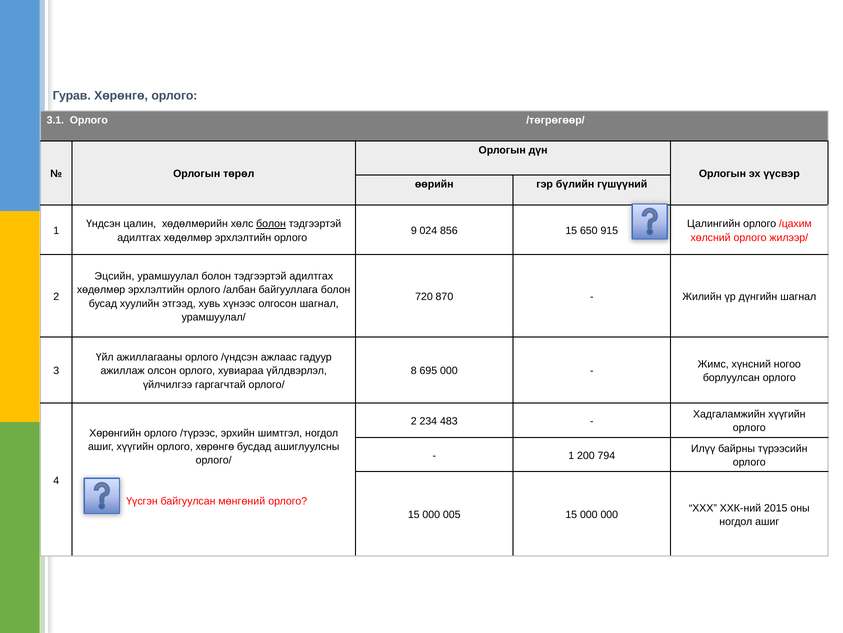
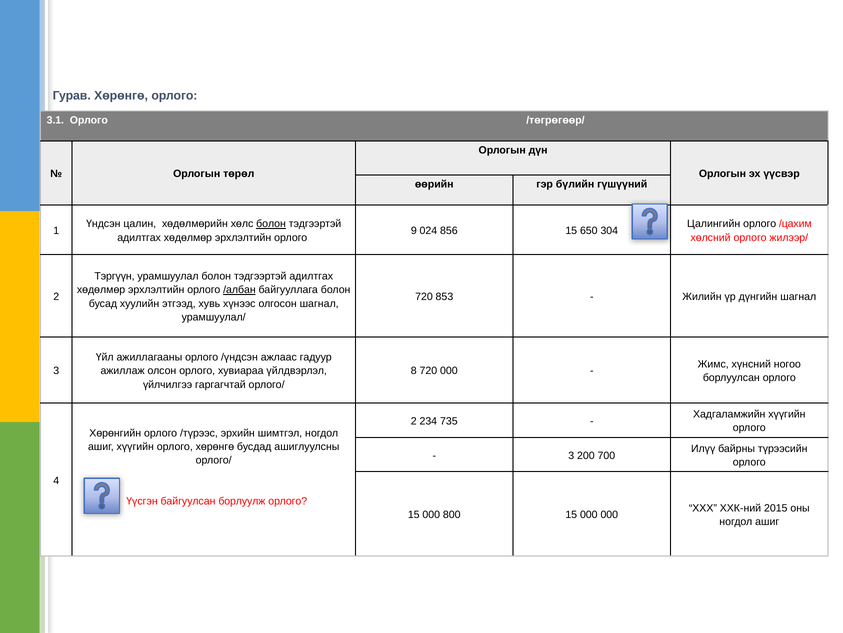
915: 915 -> 304 (609, 231)
Эцсийн: Эцсийн -> Тэргүүн (115, 276)
/албан underline: none -> present (239, 290)
870: 870 -> 853 (444, 296)
8 695: 695 -> 720 (428, 371)
483: 483 -> 735 (449, 421)
1: 1 -> 3 (571, 455)
794: 794 -> 700 (606, 455)
мөнгөний: мөнгөний -> борлуулж (242, 500)
005: 005 -> 800 (452, 514)
